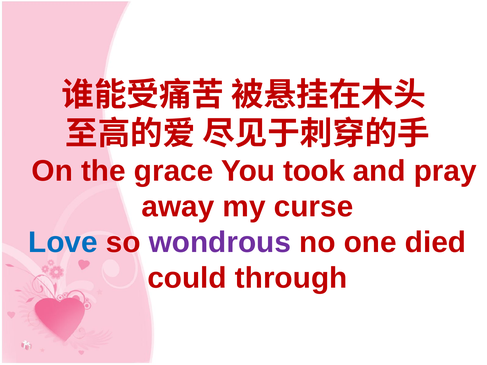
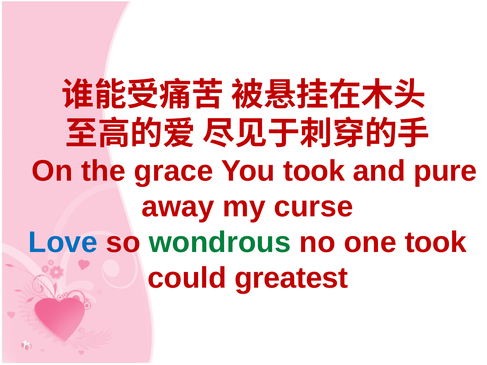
pray: pray -> pure (445, 171)
wondrous colour: purple -> green (220, 243)
one died: died -> took (436, 243)
through: through -> greatest (291, 278)
